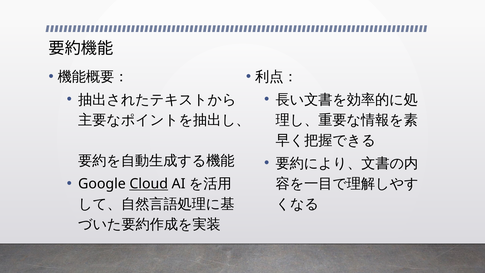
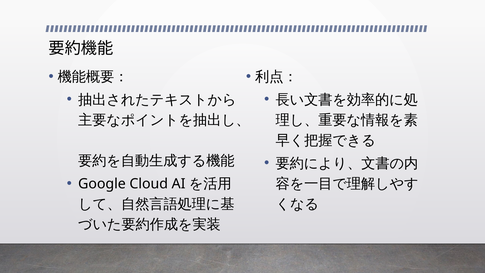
Cloud underline: present -> none (149, 184)
